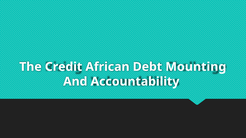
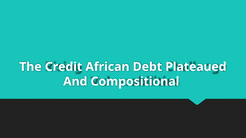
Mounting: Mounting -> Plateaued (196, 67)
Accountability: Accountability -> Compositional (135, 82)
